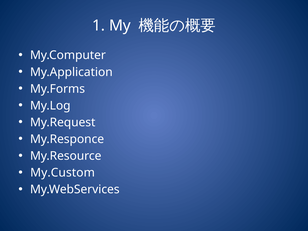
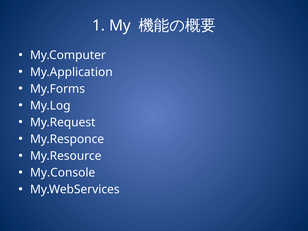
My.Custom: My.Custom -> My.Console (63, 173)
